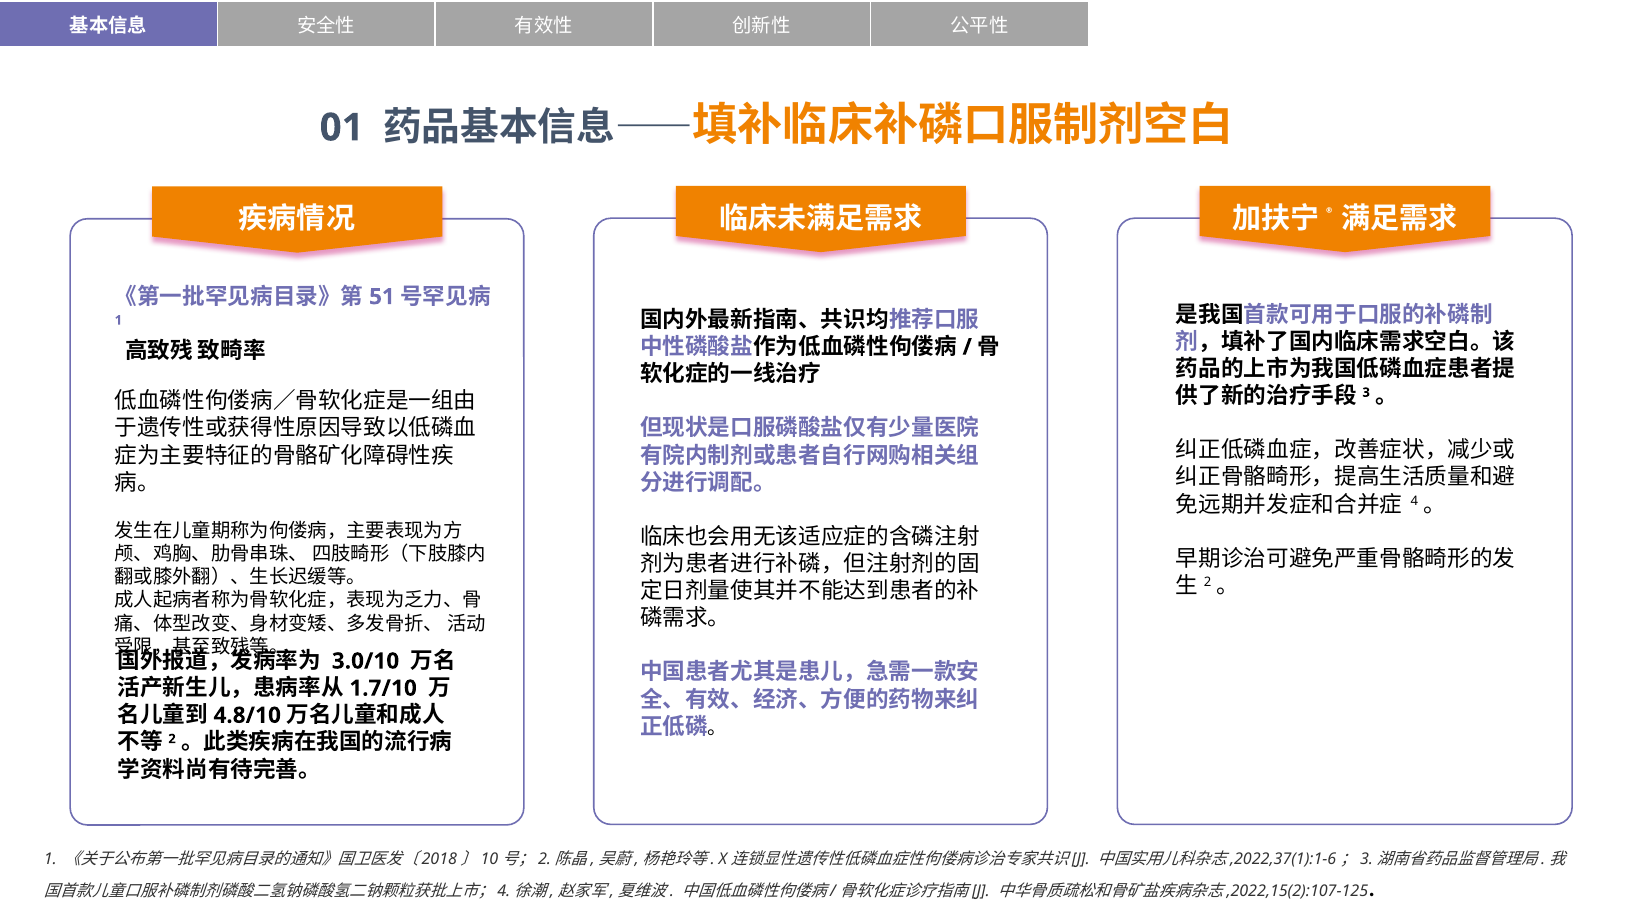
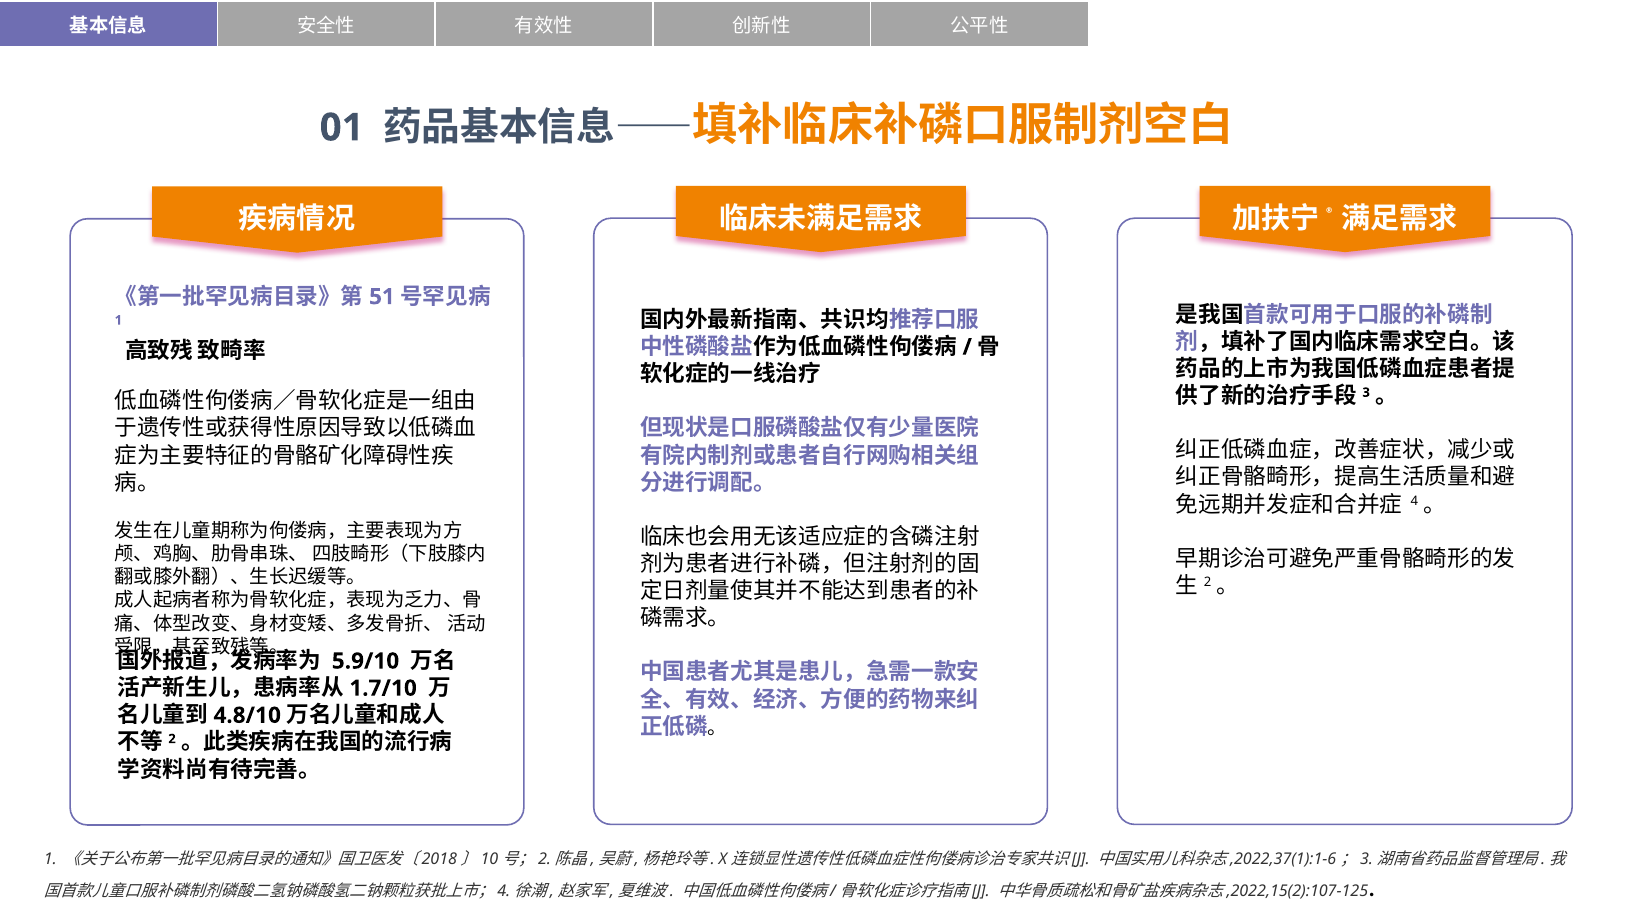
3.0/10: 3.0/10 -> 5.9/10 (366, 661)
